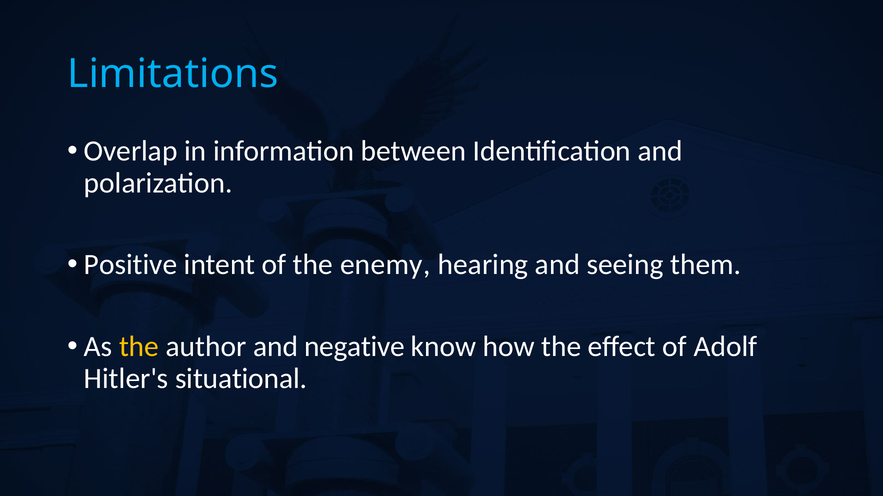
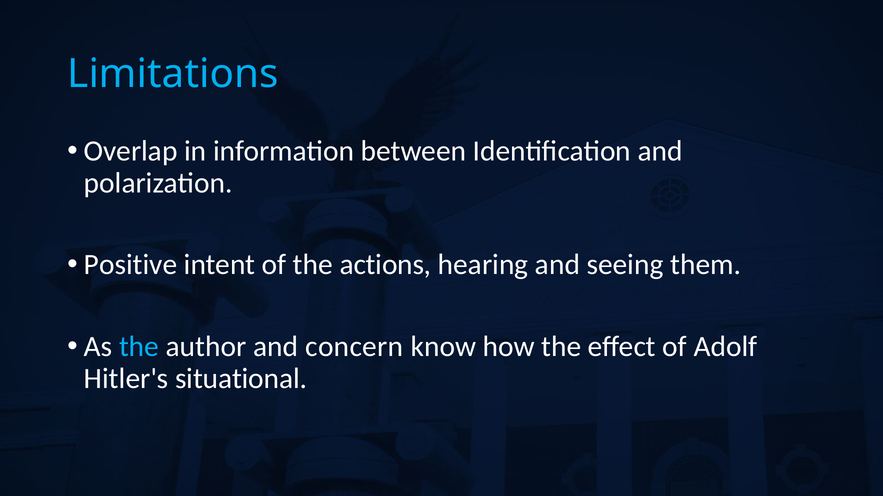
enemy: enemy -> actions (385, 265)
the colour: yellow -> light blue (139, 347)
negative: negative -> concern (354, 347)
